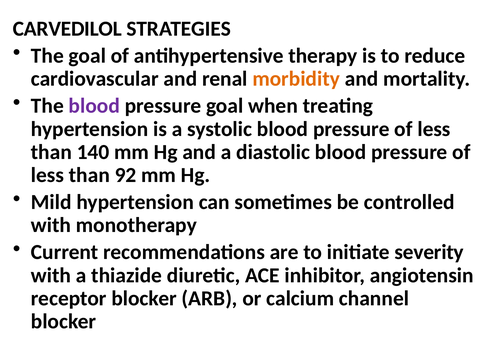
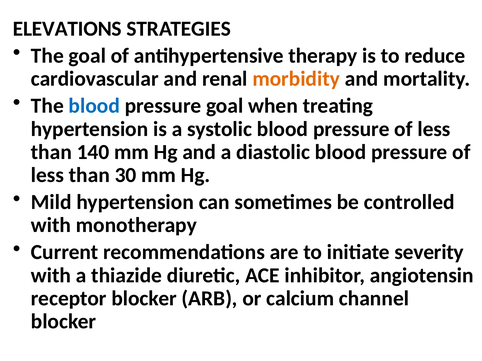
CARVEDILOL: CARVEDILOL -> ELEVATIONS (67, 29)
blood colour: purple -> blue (94, 106)
92: 92 -> 30 (126, 175)
